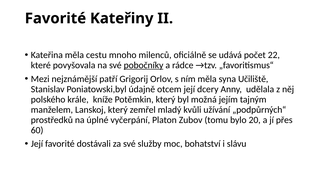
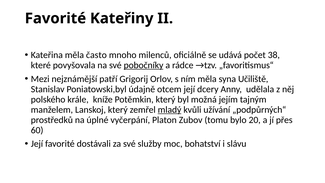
cestu: cestu -> často (96, 55)
22: 22 -> 38 (274, 55)
mladý underline: none -> present (170, 110)
